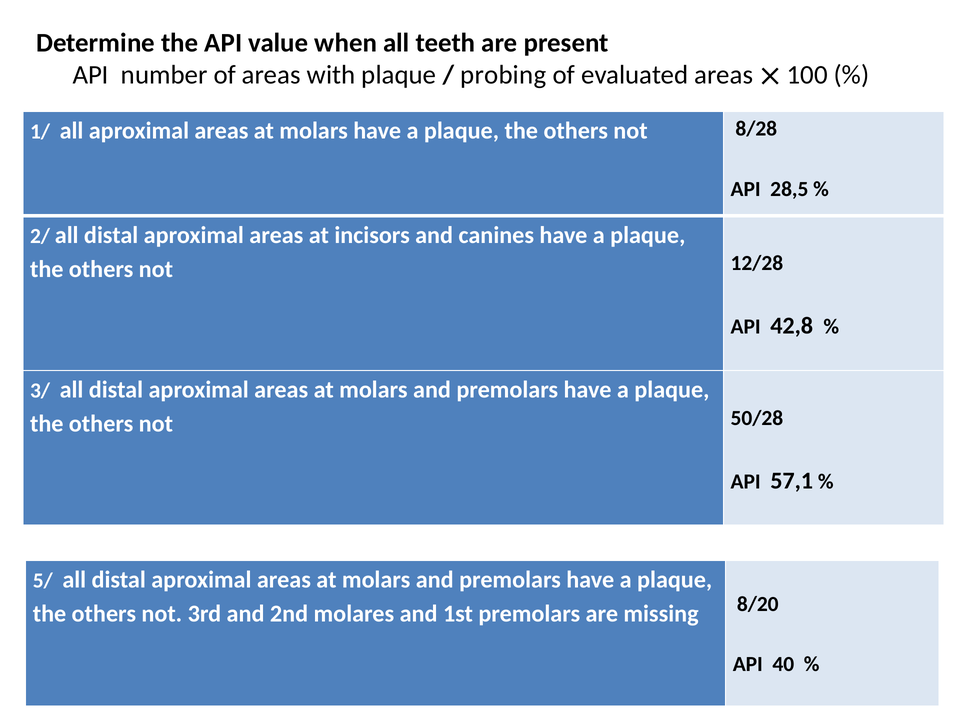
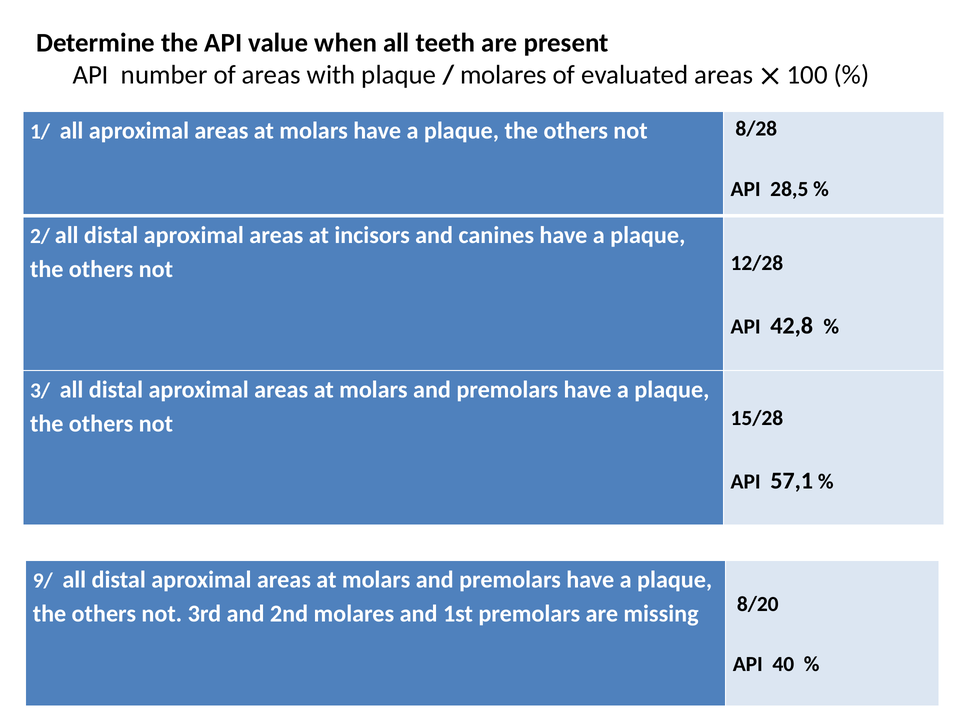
probing: probing -> molares (504, 75)
50/28: 50/28 -> 15/28 (757, 418)
5/: 5/ -> 9/ (43, 581)
